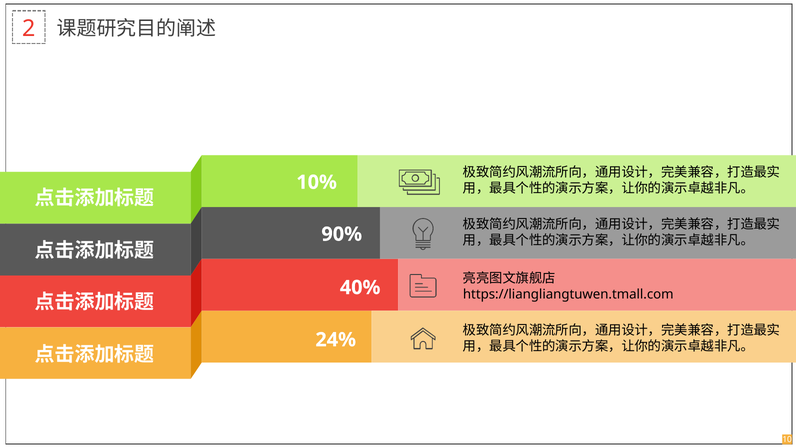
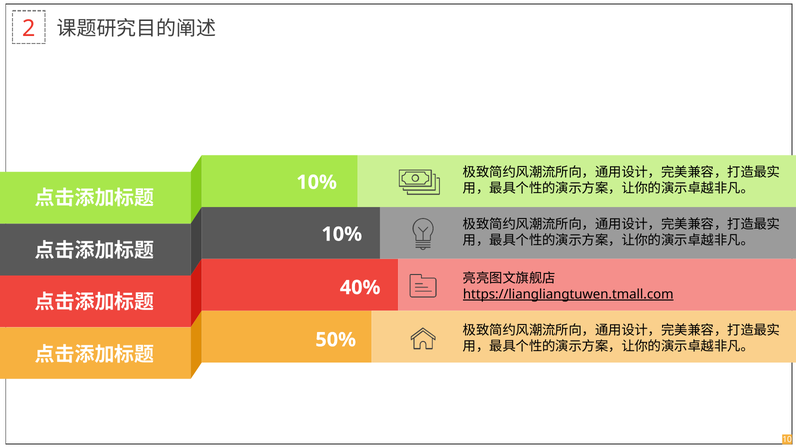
90%: 90% -> 10% (342, 234)
https://liangliangtuwen.tmall.com underline: none -> present (568, 294)
24%: 24% -> 50% (336, 340)
